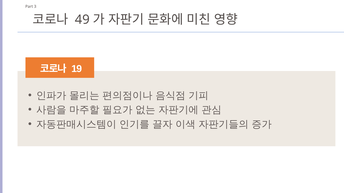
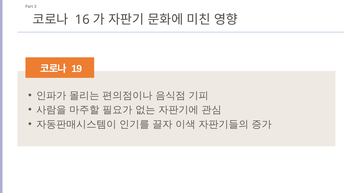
49: 49 -> 16 (82, 20)
